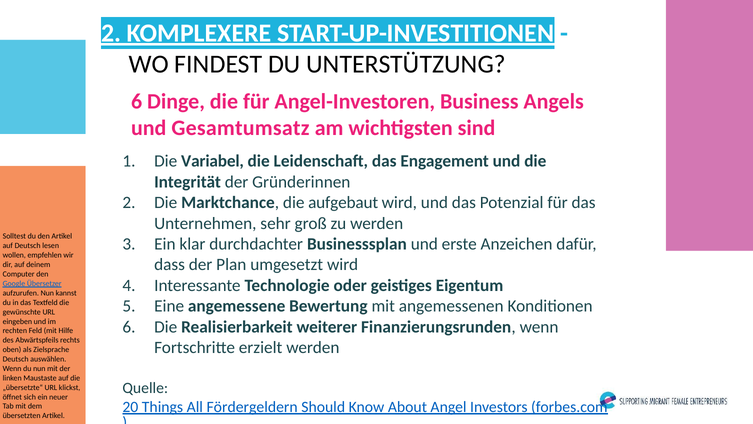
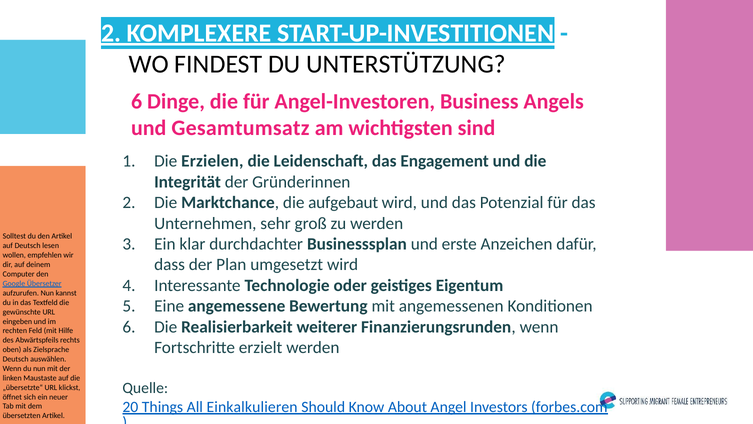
Variabel: Variabel -> Erzielen (212, 161)
Fördergeldern: Fördergeldern -> Einkalkulieren (252, 407)
